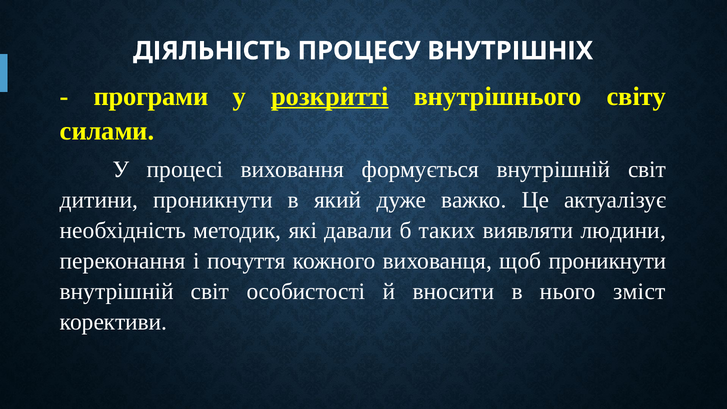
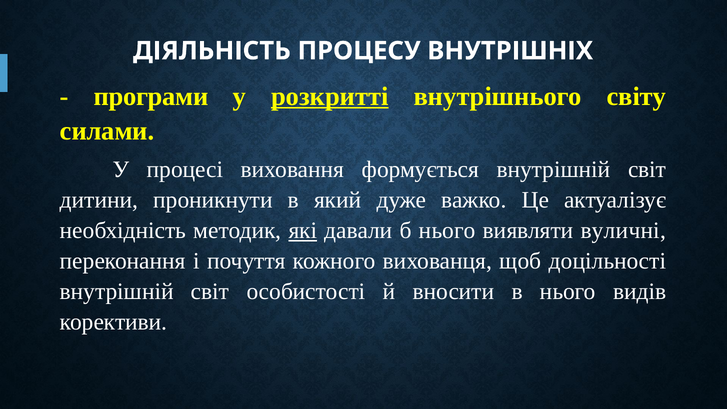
які underline: none -> present (303, 231)
б таких: таких -> нього (447, 231)
людини: людини -> вуличні (623, 231)
щоб проникнути: проникнути -> доцільності (607, 261)
зміст: зміст -> видів (640, 291)
